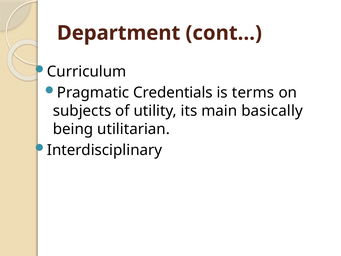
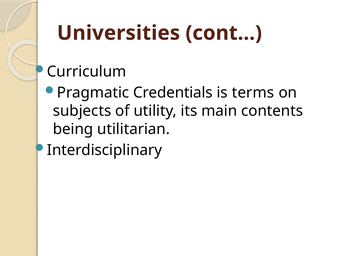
Department: Department -> Universities (118, 33)
basically: basically -> contents (272, 111)
